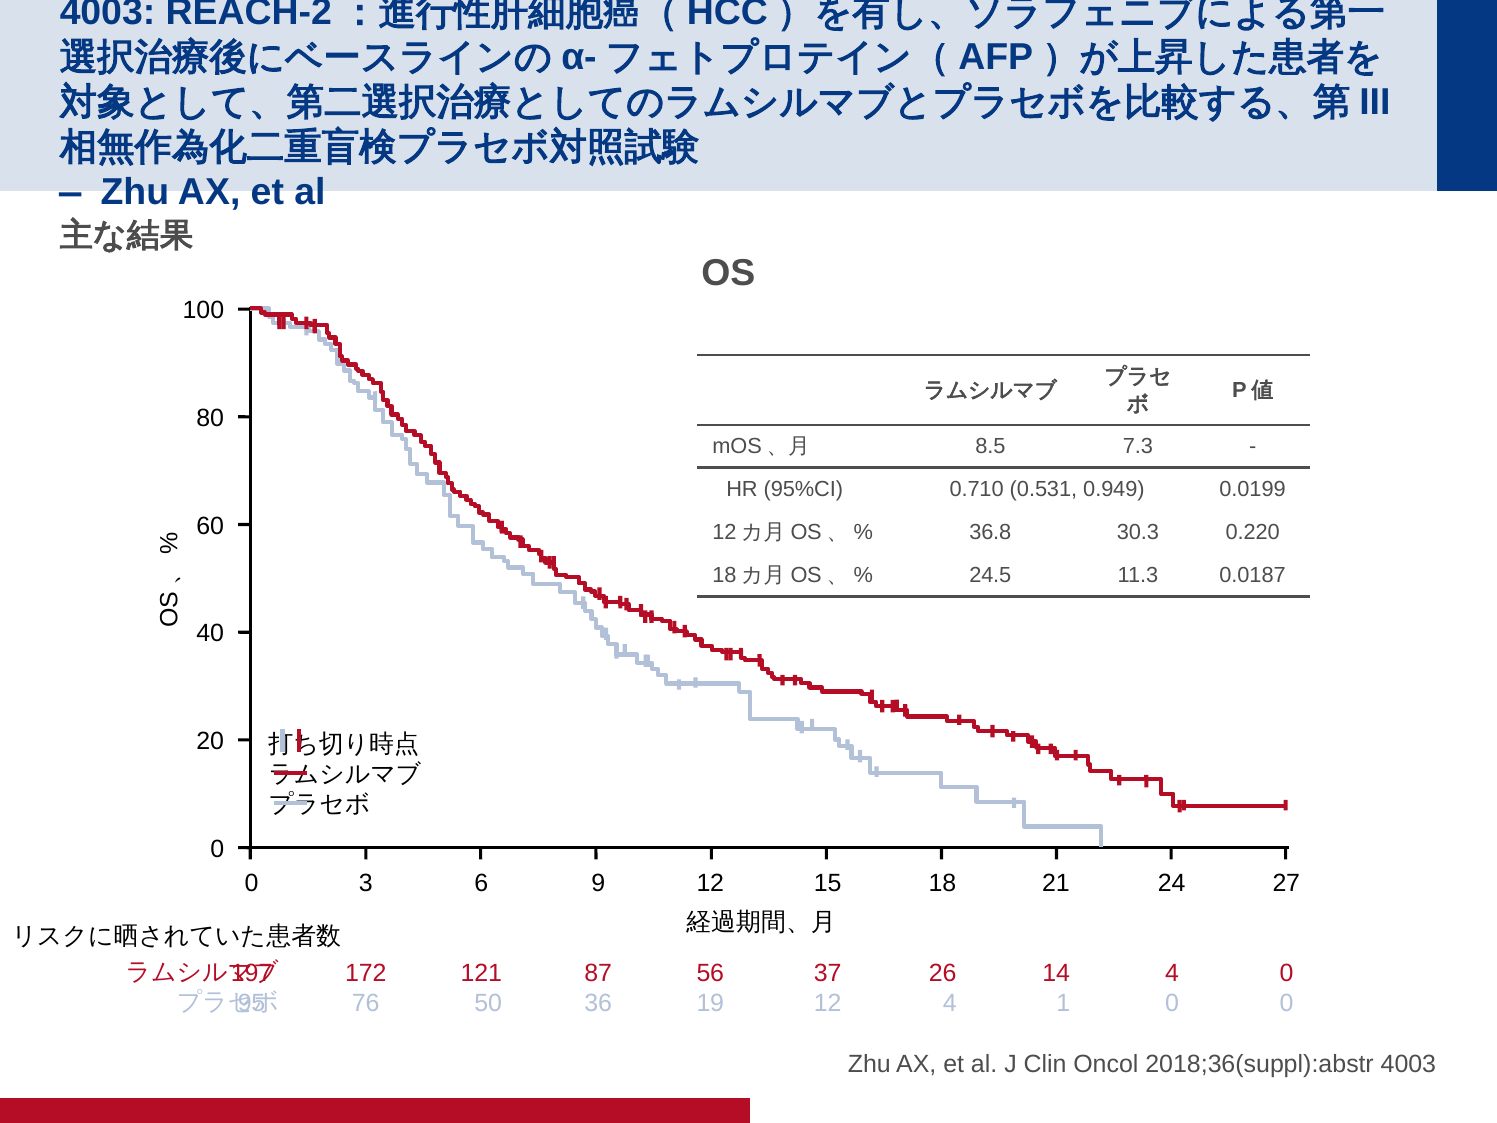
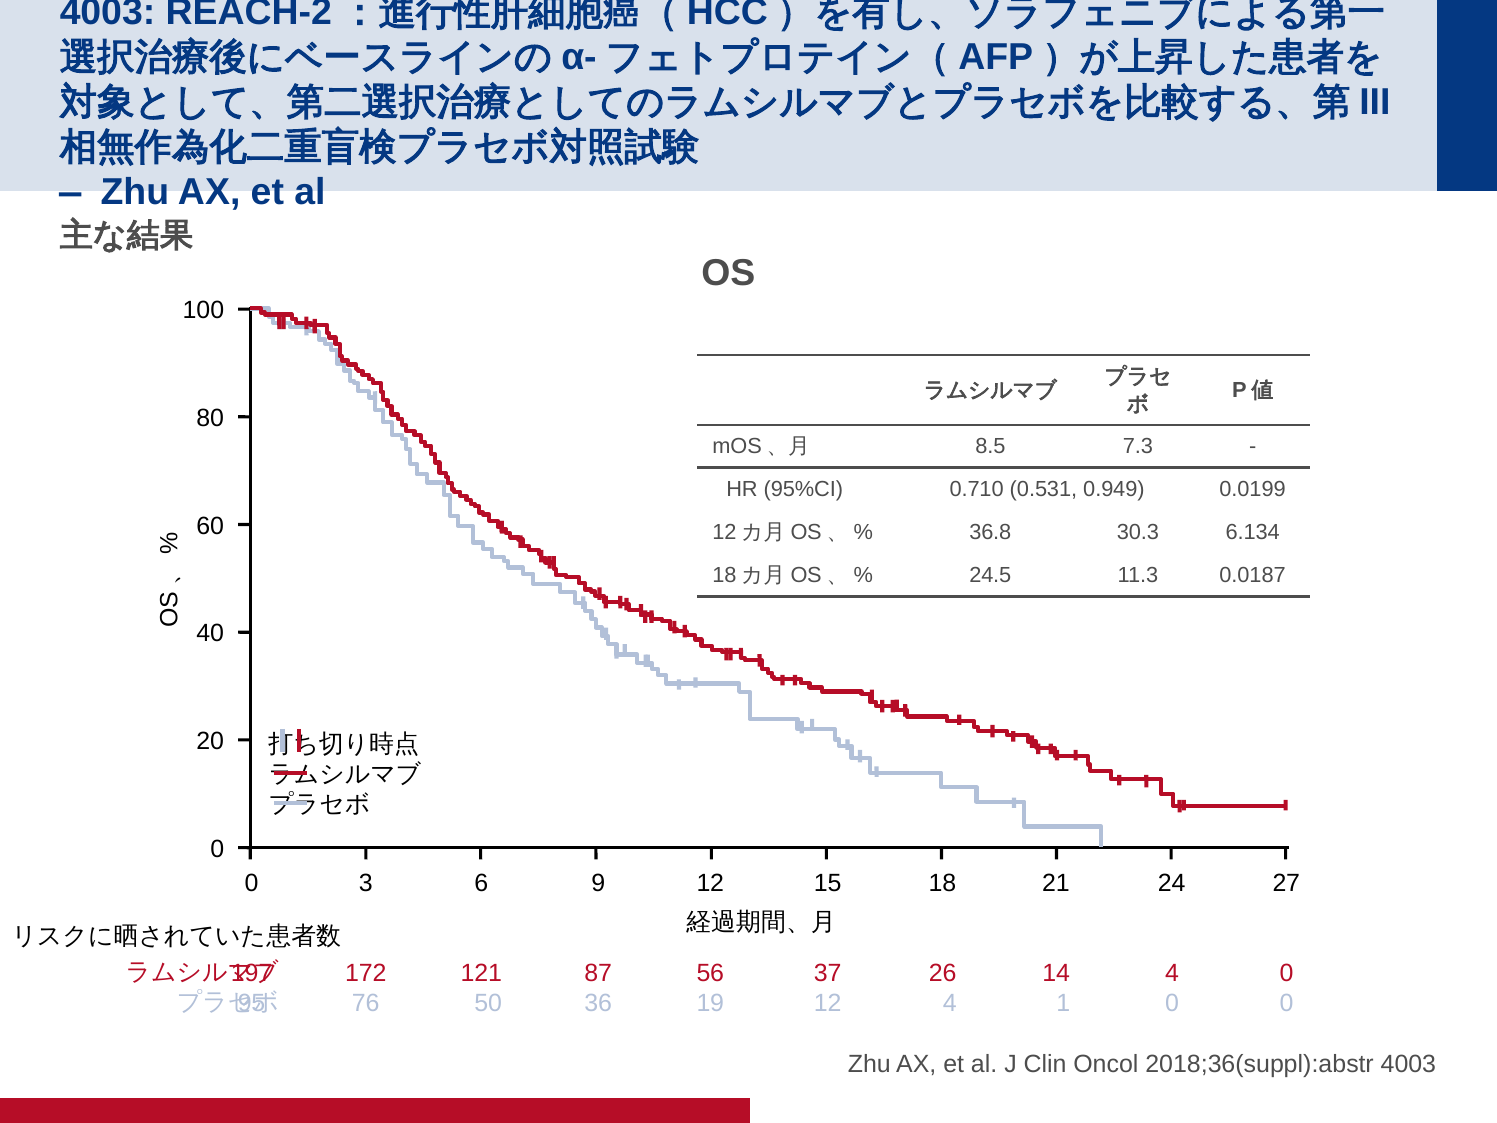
0.220: 0.220 -> 6.134 (1253, 532)
